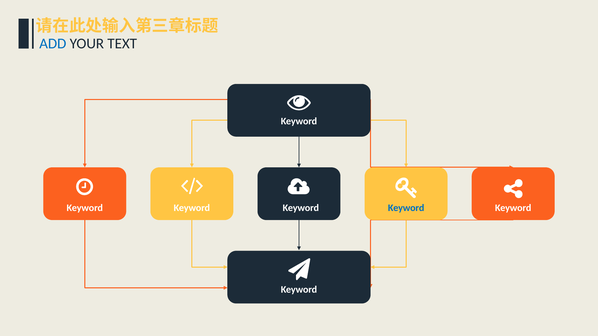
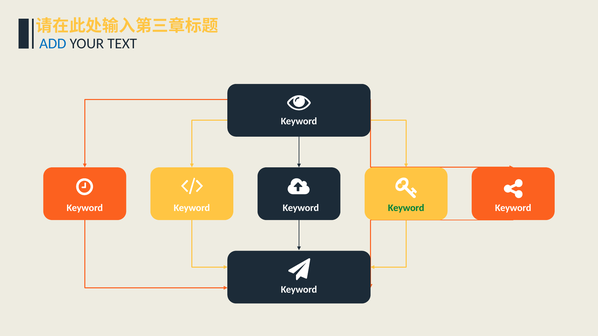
Keyword colour: blue -> green (406, 208)
